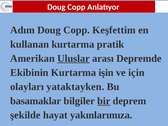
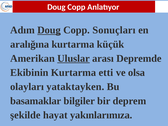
Doug underline: none -> present (49, 30)
Keşfettim: Keşfettim -> Sonuçları (114, 30)
kullanan: kullanan -> aralığına (30, 44)
pratik: pratik -> küçük (111, 44)
işin: işin -> etti (106, 73)
için: için -> olsa (137, 73)
bir underline: present -> none (104, 101)
